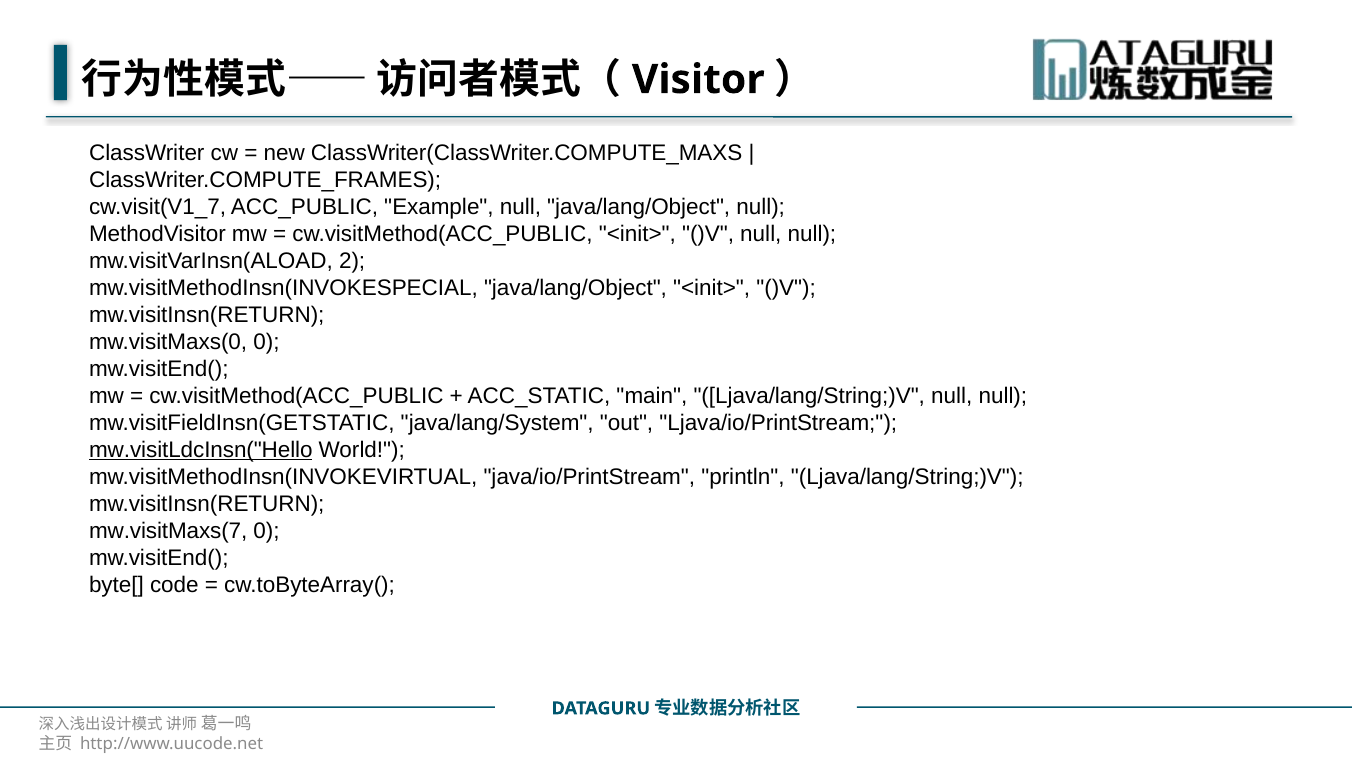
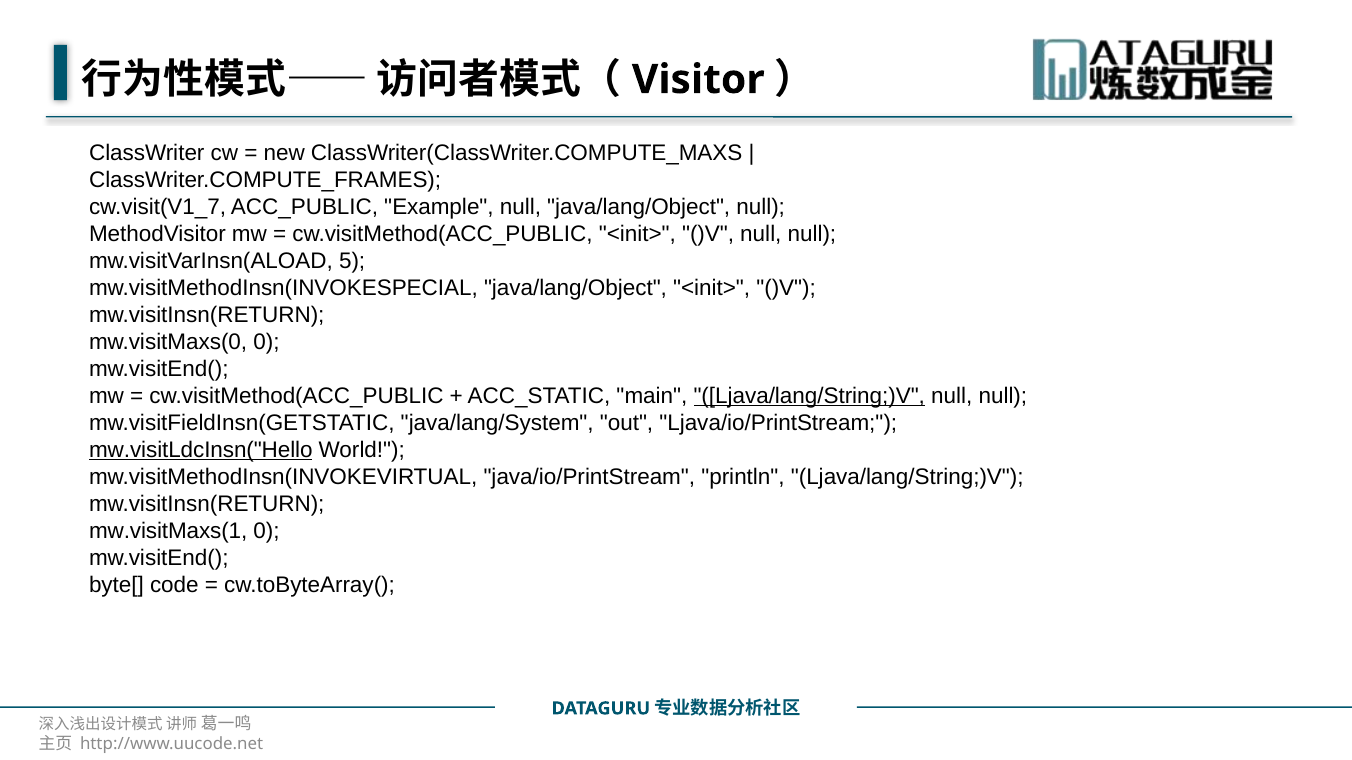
2: 2 -> 5 (352, 261)
Ljava/lang/String;)V underline: none -> present (809, 396)
mw.visitMaxs(7: mw.visitMaxs(7 -> mw.visitMaxs(1 (168, 531)
